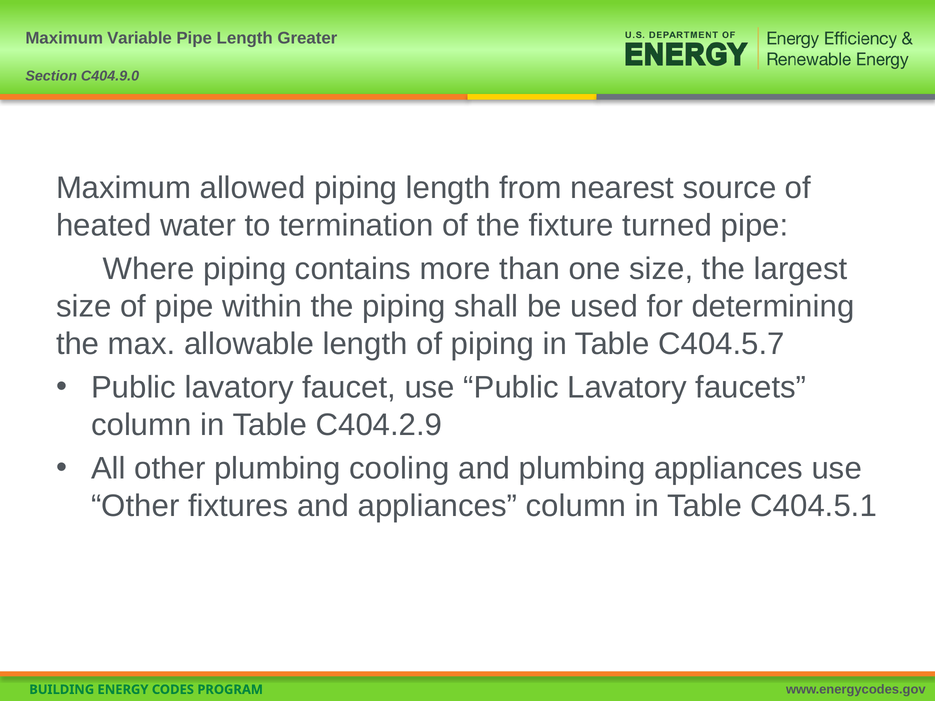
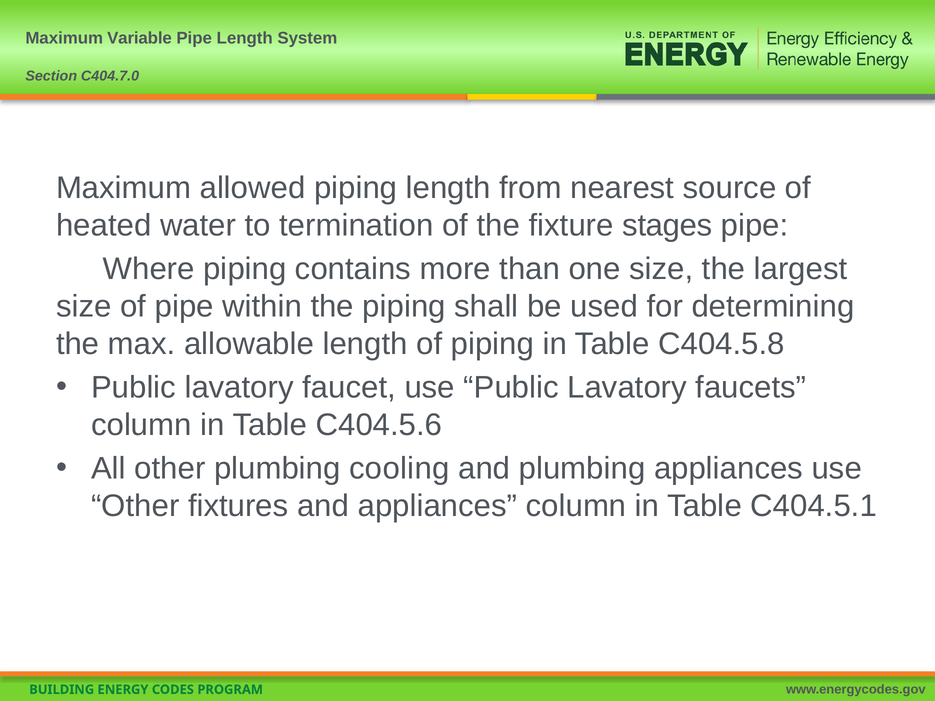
Greater: Greater -> System (307, 38)
C404.9.0: C404.9.0 -> C404.7.0 (110, 76)
turned: turned -> stages (667, 226)
C404.5.7: C404.5.7 -> C404.5.8 (721, 344)
C404.2.9: C404.2.9 -> C404.5.6 (379, 425)
